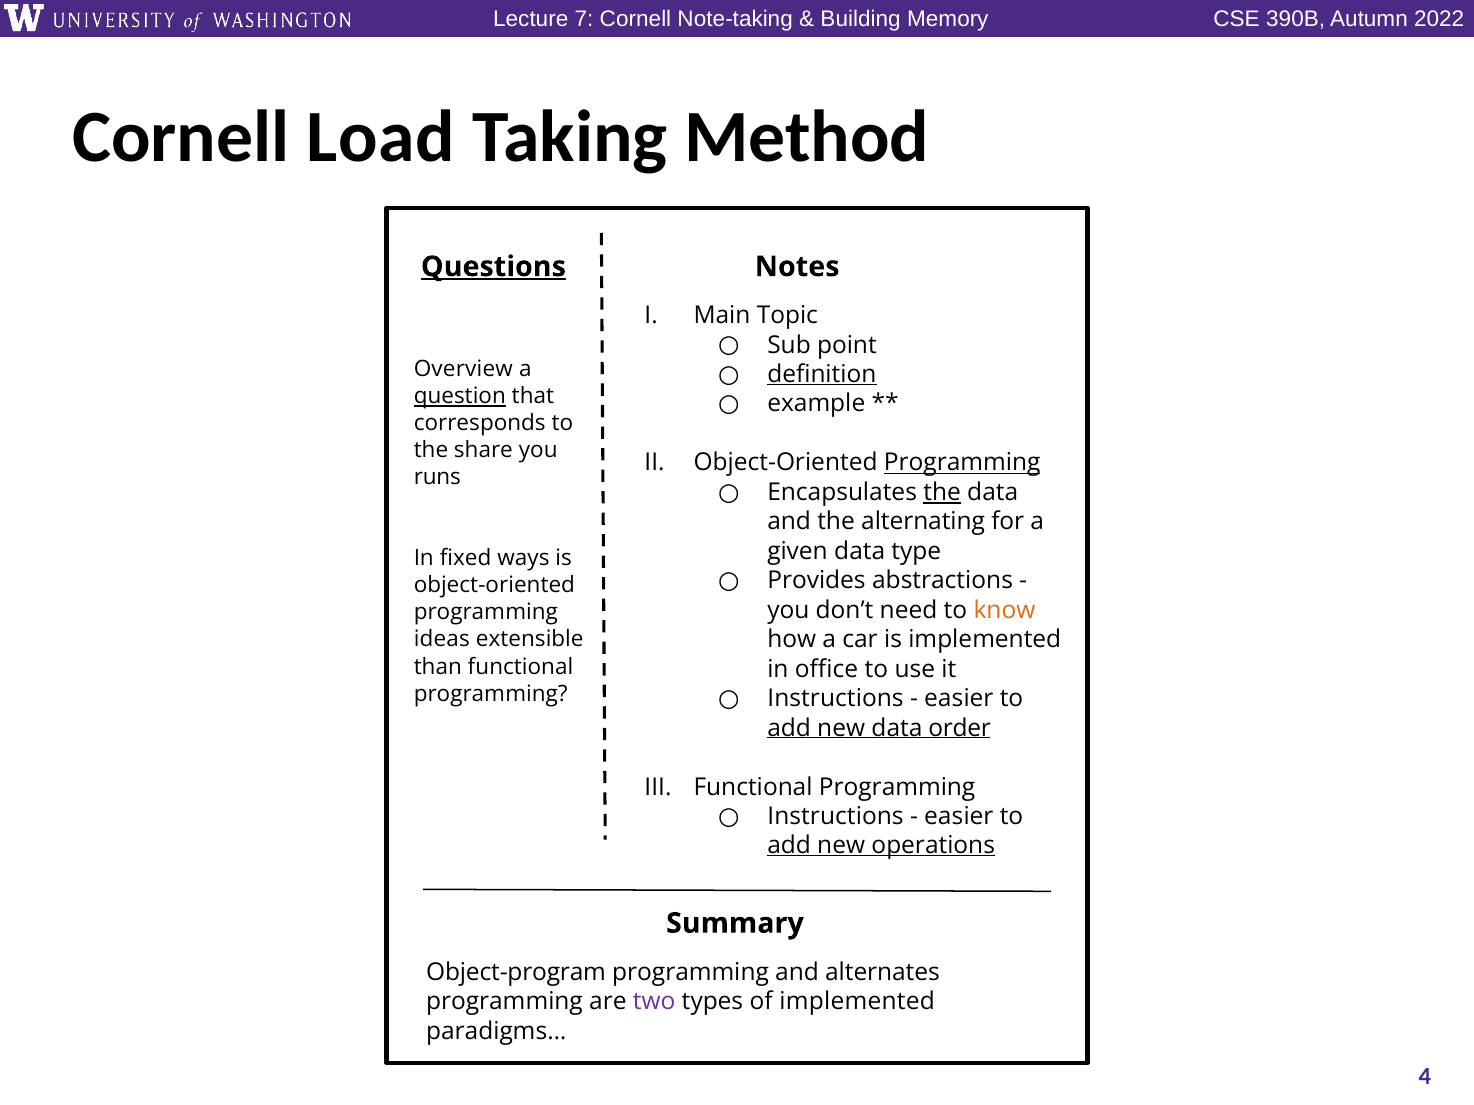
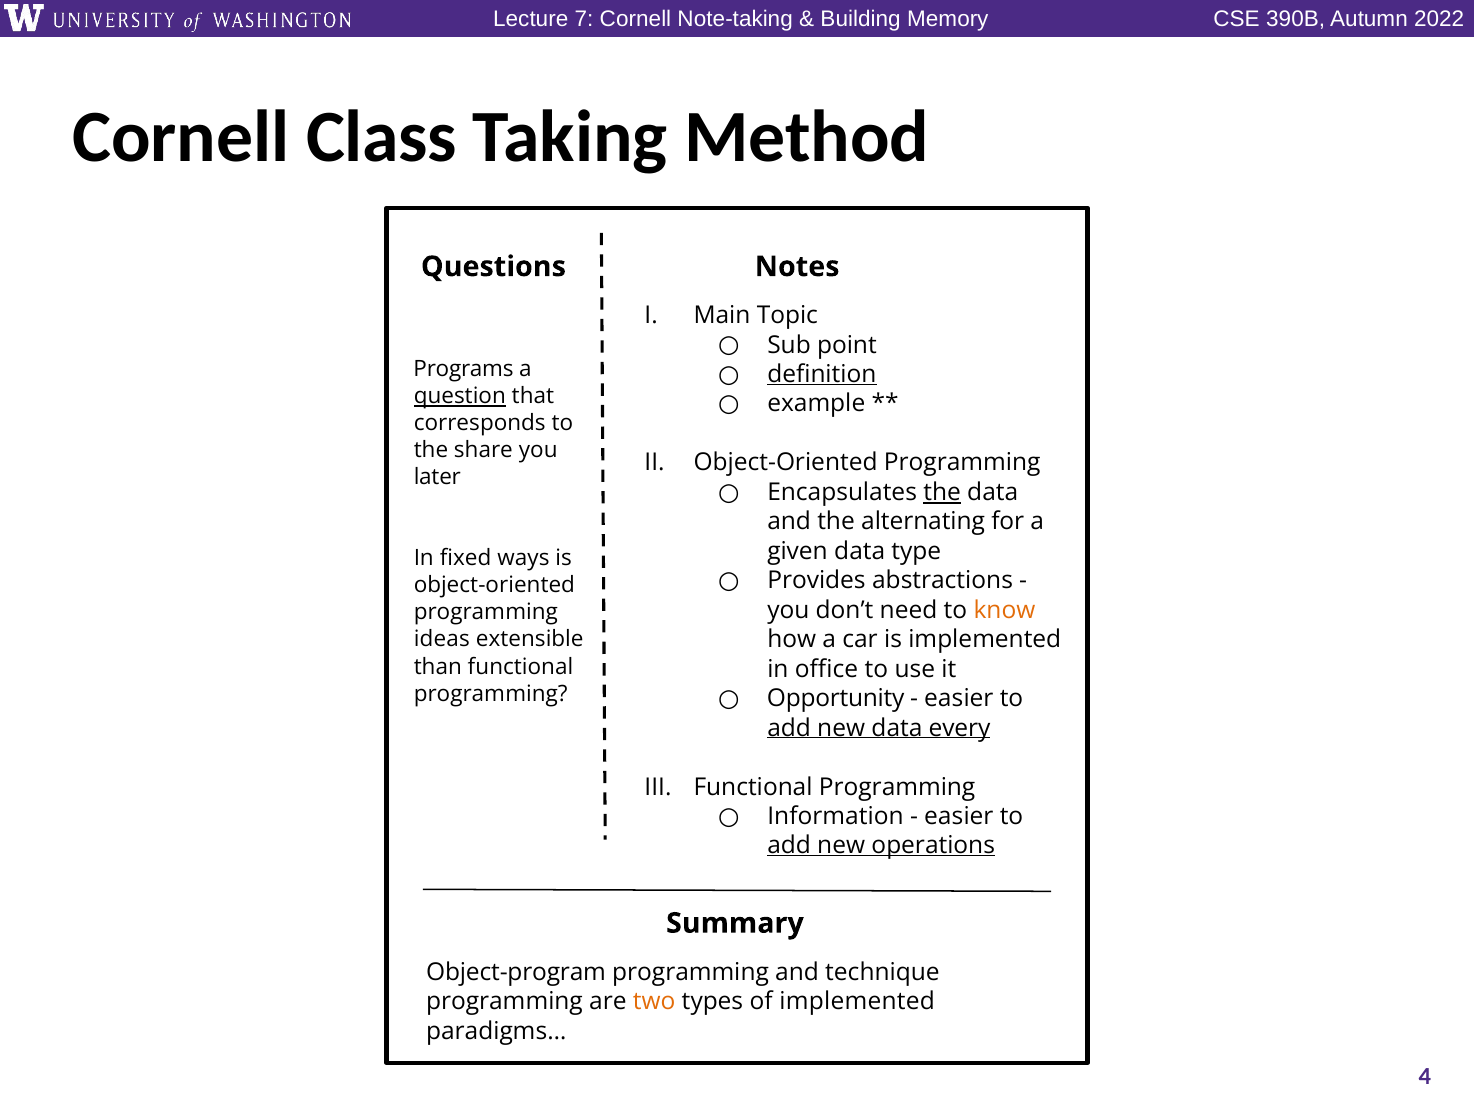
Load: Load -> Class (381, 137)
Questions underline: present -> none (493, 267)
Overview: Overview -> Programs (464, 369)
Programming underline: present -> none (962, 463)
runs: runs -> later (437, 478)
Instructions: Instructions -> Opportunity (836, 699)
order: order -> every (959, 728)
Instructions: Instructions -> Information (836, 817)
alternates: alternates -> technique (882, 973)
two colour: purple -> orange (654, 1002)
